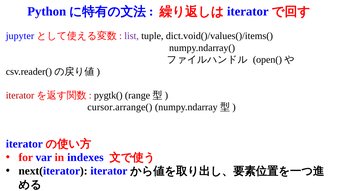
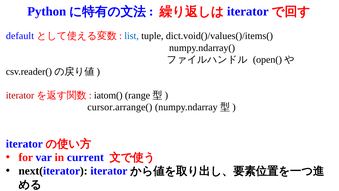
jupyter: jupyter -> default (20, 36)
list colour: purple -> blue (132, 36)
pygtk(: pygtk( -> iatom( (108, 95)
indexes: indexes -> current (85, 157)
